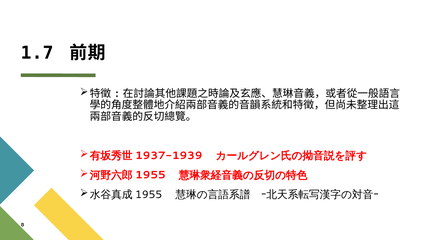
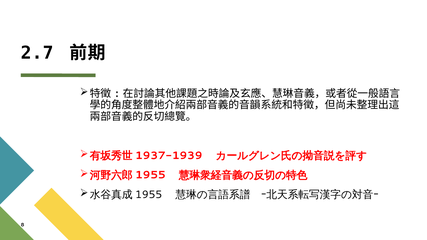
1.7: 1.7 -> 2.7 (37, 53)
